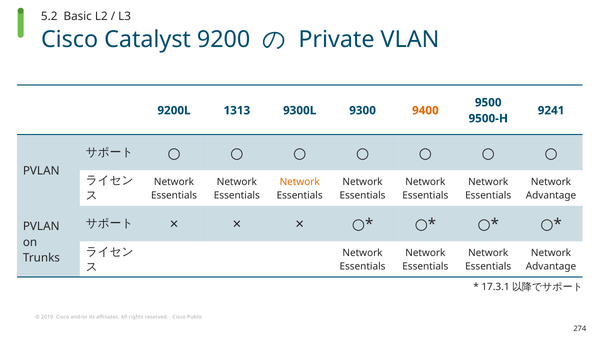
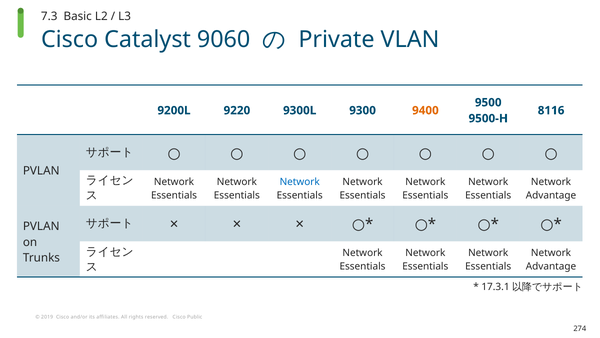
5.2: 5.2 -> 7.3 (49, 16)
9200: 9200 -> 9060 (224, 40)
1313: 1313 -> 9220 (237, 110)
9241: 9241 -> 8116 (551, 110)
Network colour: orange -> blue (300, 181)
